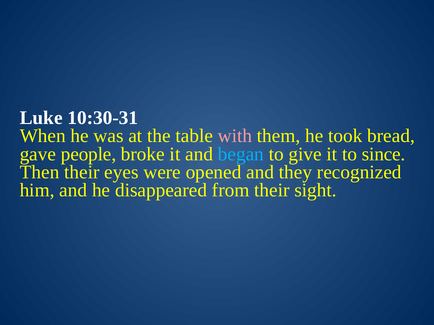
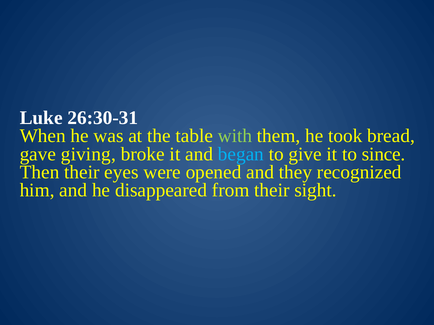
10:30-31: 10:30-31 -> 26:30-31 (103, 118)
with colour: pink -> light green (235, 136)
people: people -> giving (88, 154)
